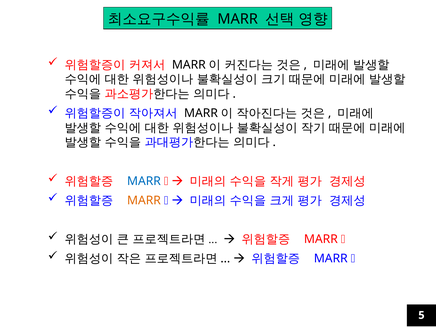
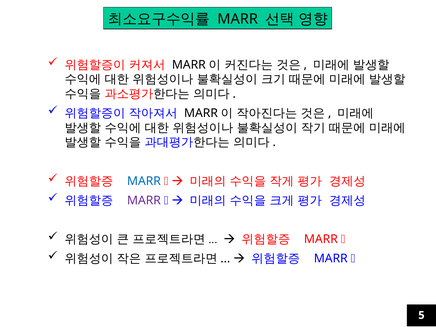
MARR colour: orange -> purple (144, 200)
